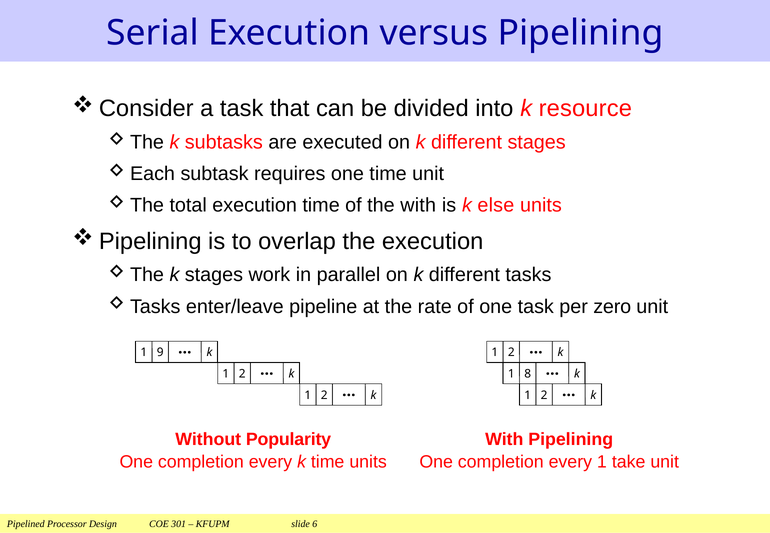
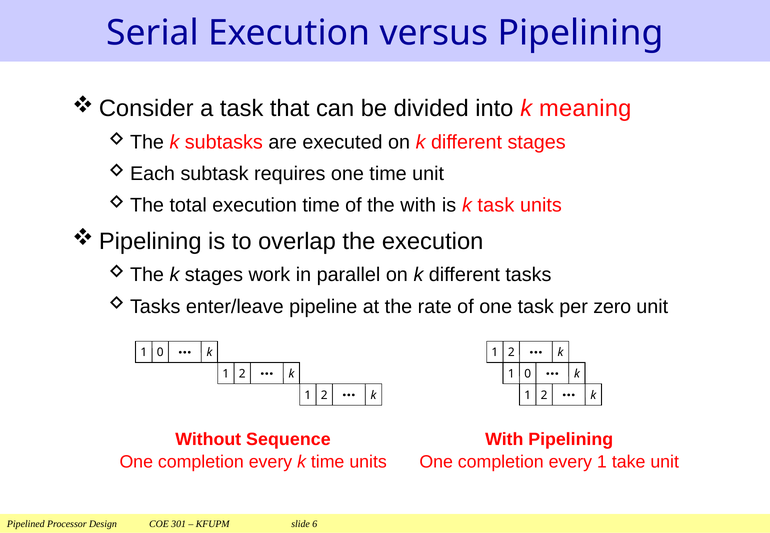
resource: resource -> meaning (585, 109)
k else: else -> task (496, 206)
9: 9 -> 0 (160, 353)
8: 8 -> 0 (528, 374)
Popularity: Popularity -> Sequence (288, 440)
